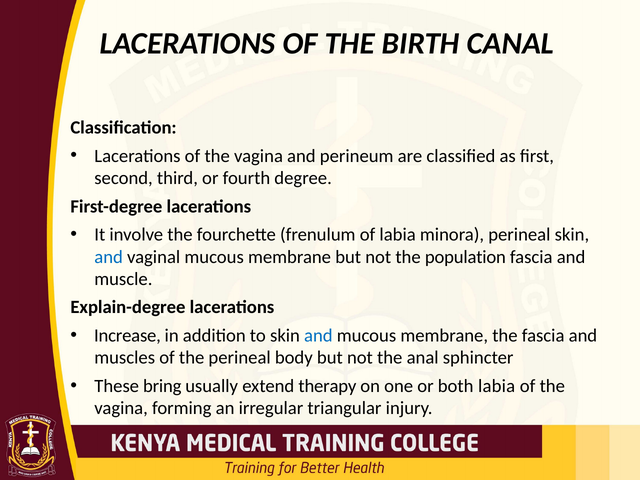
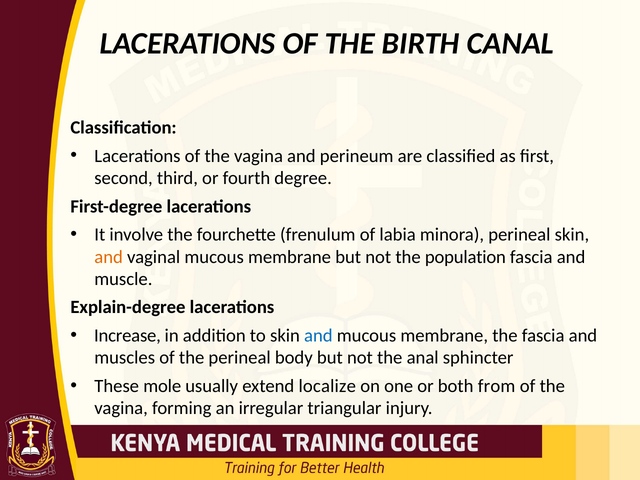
and colour: blue -> orange (109, 257)
bring: bring -> mole (162, 386)
therapy: therapy -> localize (327, 386)
both labia: labia -> from (497, 386)
